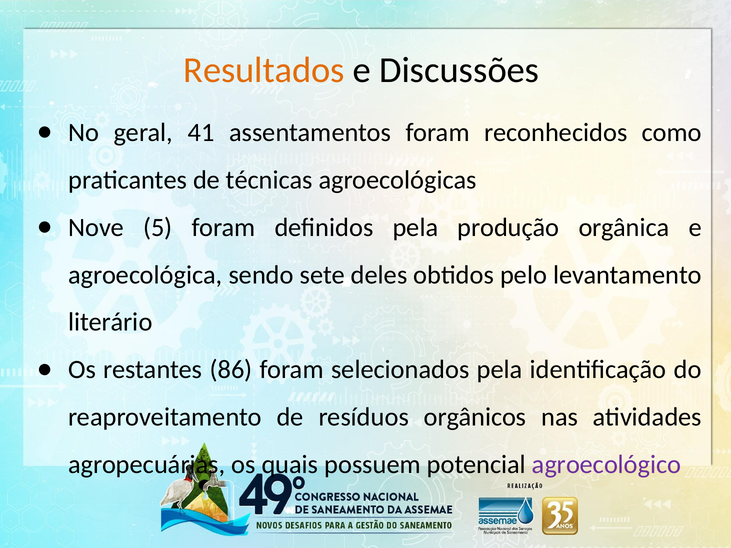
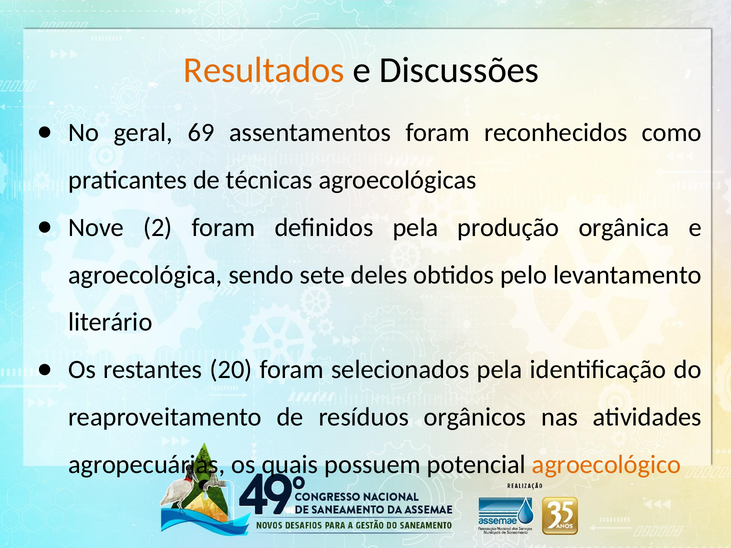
41: 41 -> 69 (201, 132)
5: 5 -> 2 (158, 227)
86: 86 -> 20 (231, 370)
agroecológico colour: purple -> orange (607, 465)
